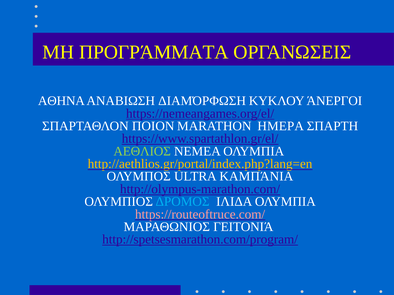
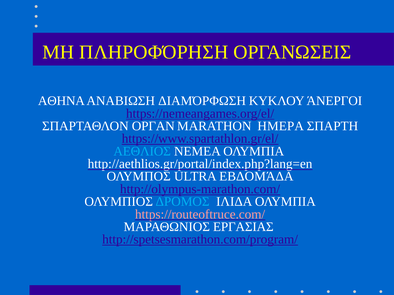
ΠΡΟΓΡΆΜΜΑΤΑ: ΠΡΟΓΡΆΜΜΑΤΑ -> ΠΛΗΡΟΦΌΡΗΣΗ (154, 52)
ΠΟΙΟΝ: ΠΟΙΟΝ -> ΟΡΓΑΝ (153, 126)
ΑΕΘΛΙΟΣ colour: light green -> light blue (142, 151)
http://aethlios.gr/portal/index.php?lang=en colour: yellow -> white (200, 164)
ΚΑΜΠΆΝΙΑ: ΚΑΜΠΆΝΙΑ -> ΕΒΔΟΜΆΔΑ (256, 177)
ΓΕΙΤΟΝΙΆ: ΓΕΙΤΟΝΙΆ -> ΕΡΓΑΣΙΑΣ (243, 227)
